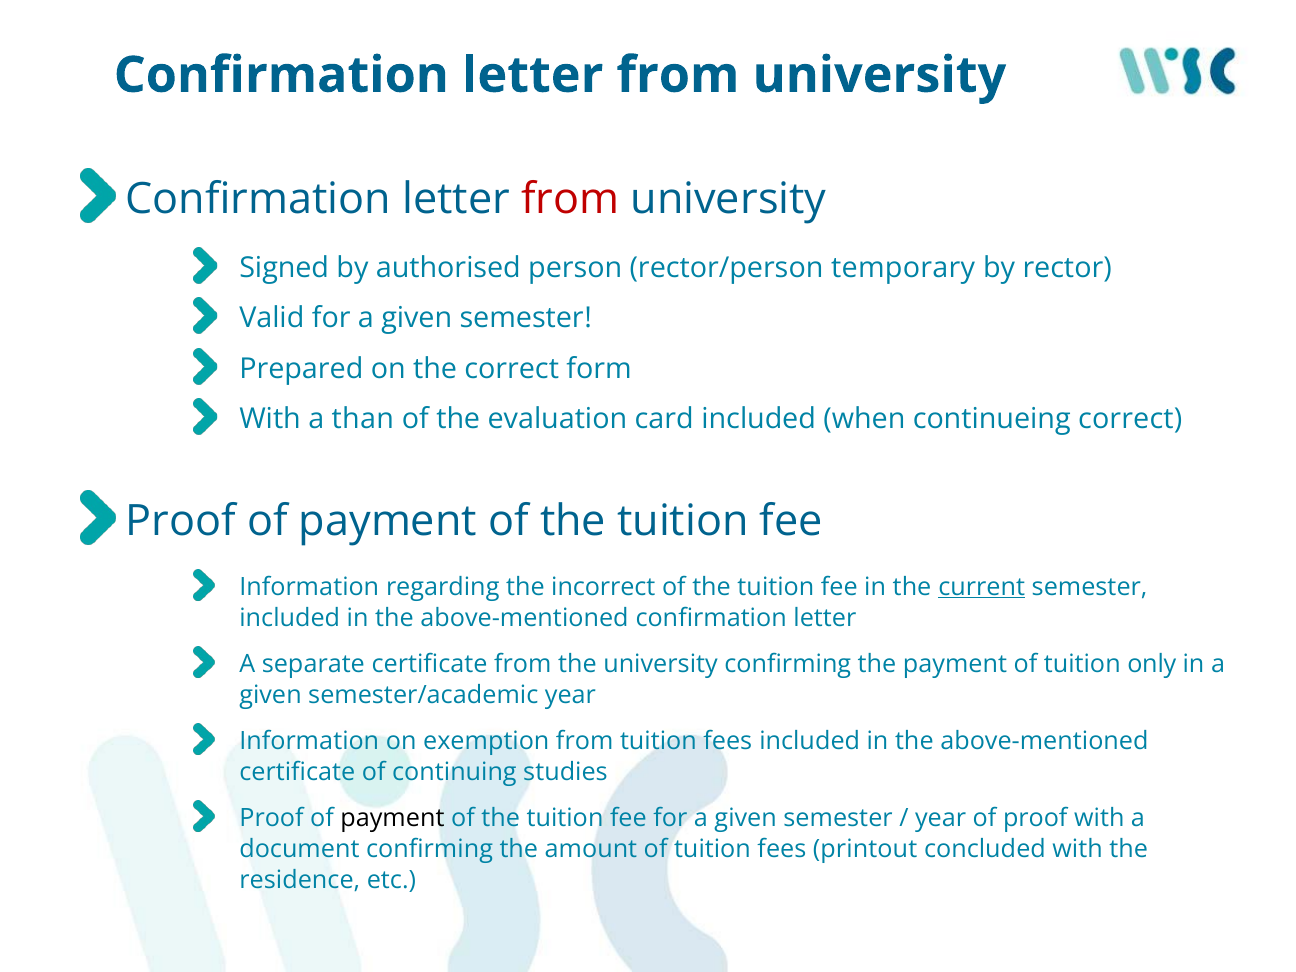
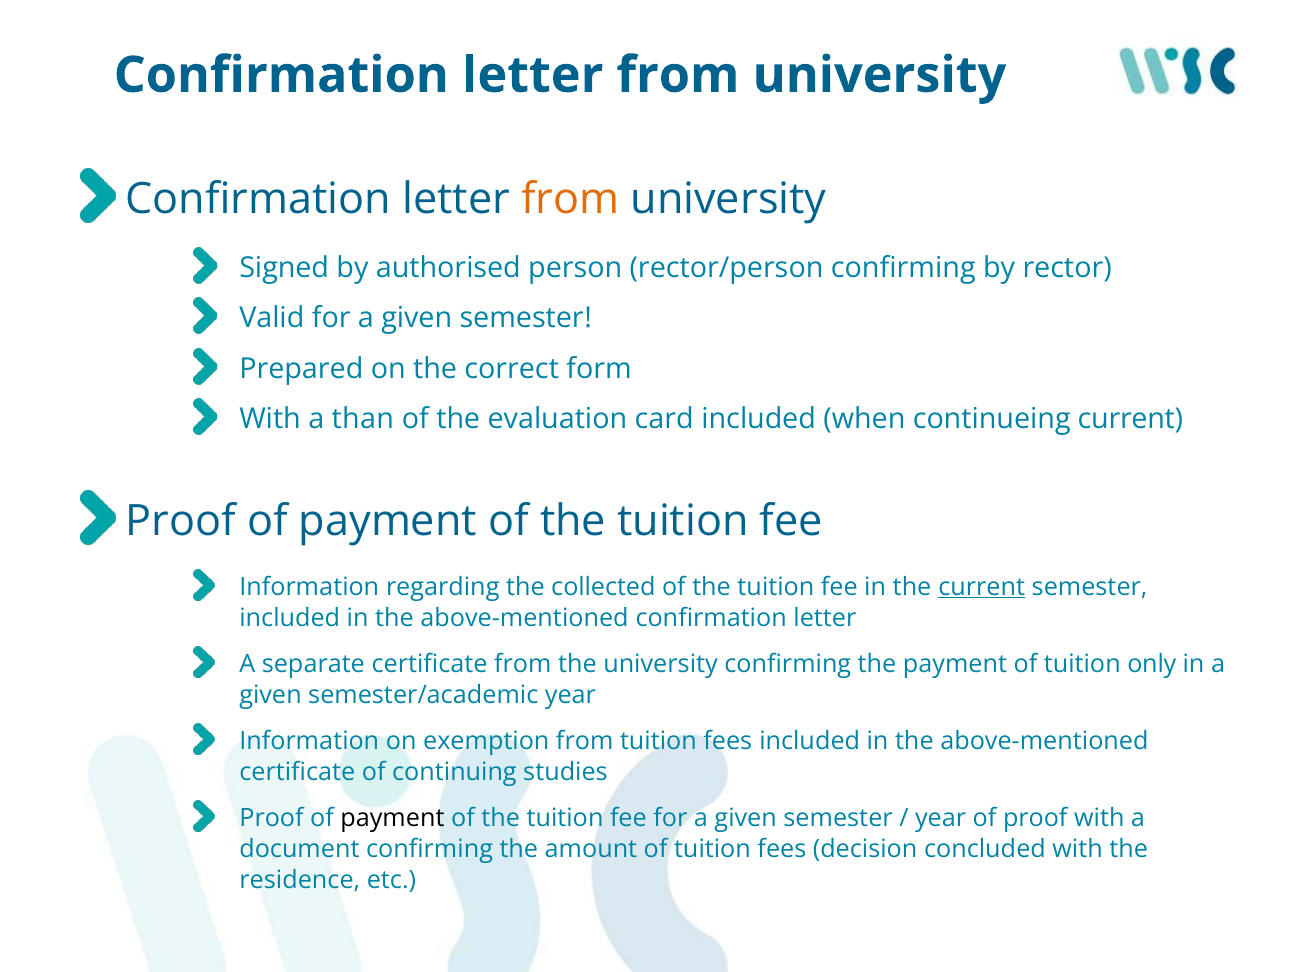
from colour: red -> orange (570, 200)
rector/person temporary: temporary -> confirming (903, 268)
continueing correct: correct -> current (1130, 419)
incorrect: incorrect -> collected (603, 587)
printout: printout -> decision (865, 849)
